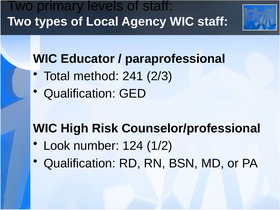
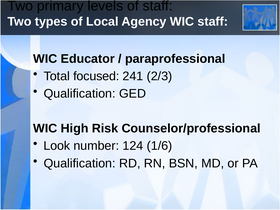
method: method -> focused (96, 76)
1/2: 1/2 -> 1/6 (160, 146)
